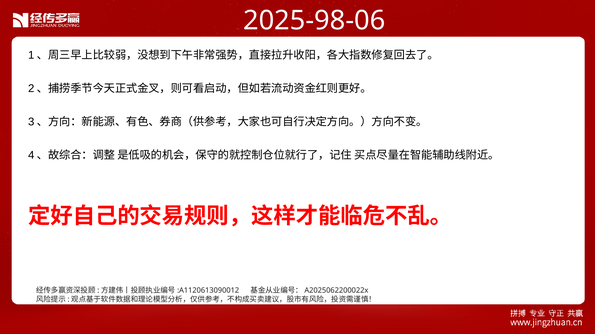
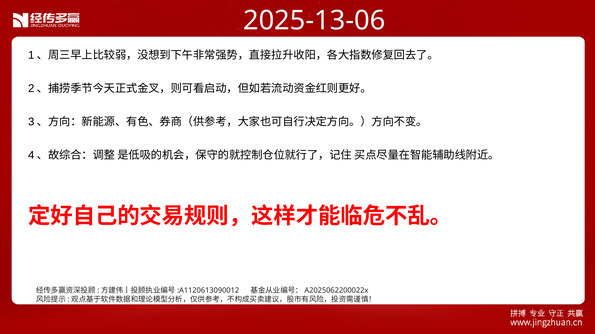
2025-98-06: 2025-98-06 -> 2025-13-06 (314, 20)
